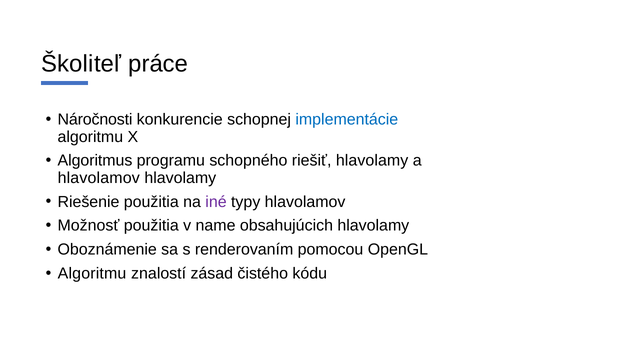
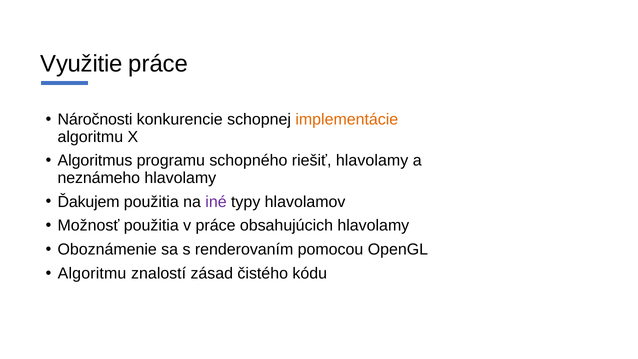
Školiteľ: Školiteľ -> Využitie (81, 64)
implementácie colour: blue -> orange (347, 120)
hlavolamov: hlavolamov -> neznámeho (99, 178)
Riešenie: Riešenie -> Ďakujem (89, 202)
v name: name -> práce (216, 226)
